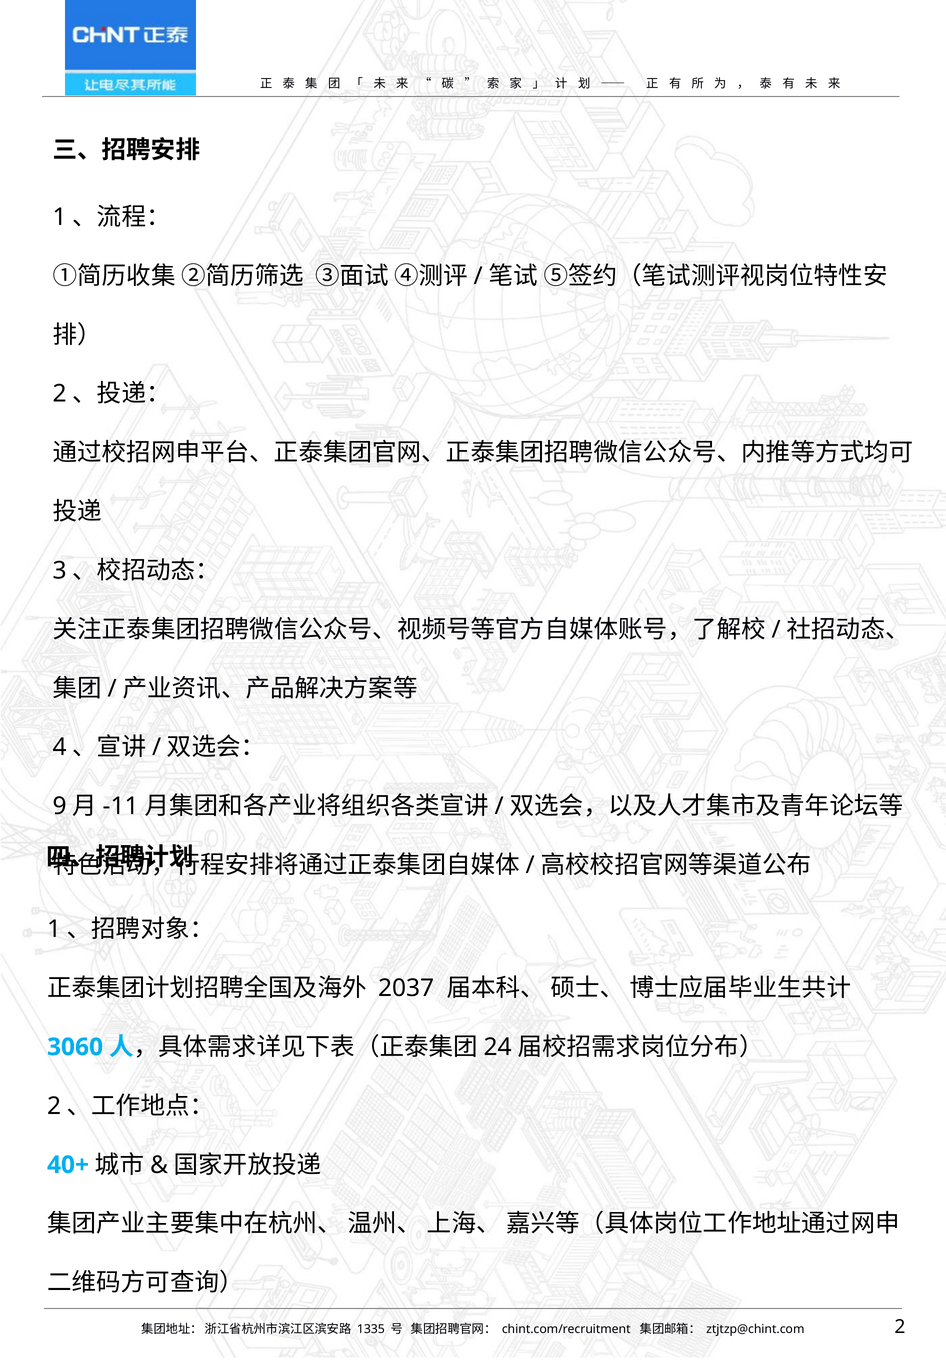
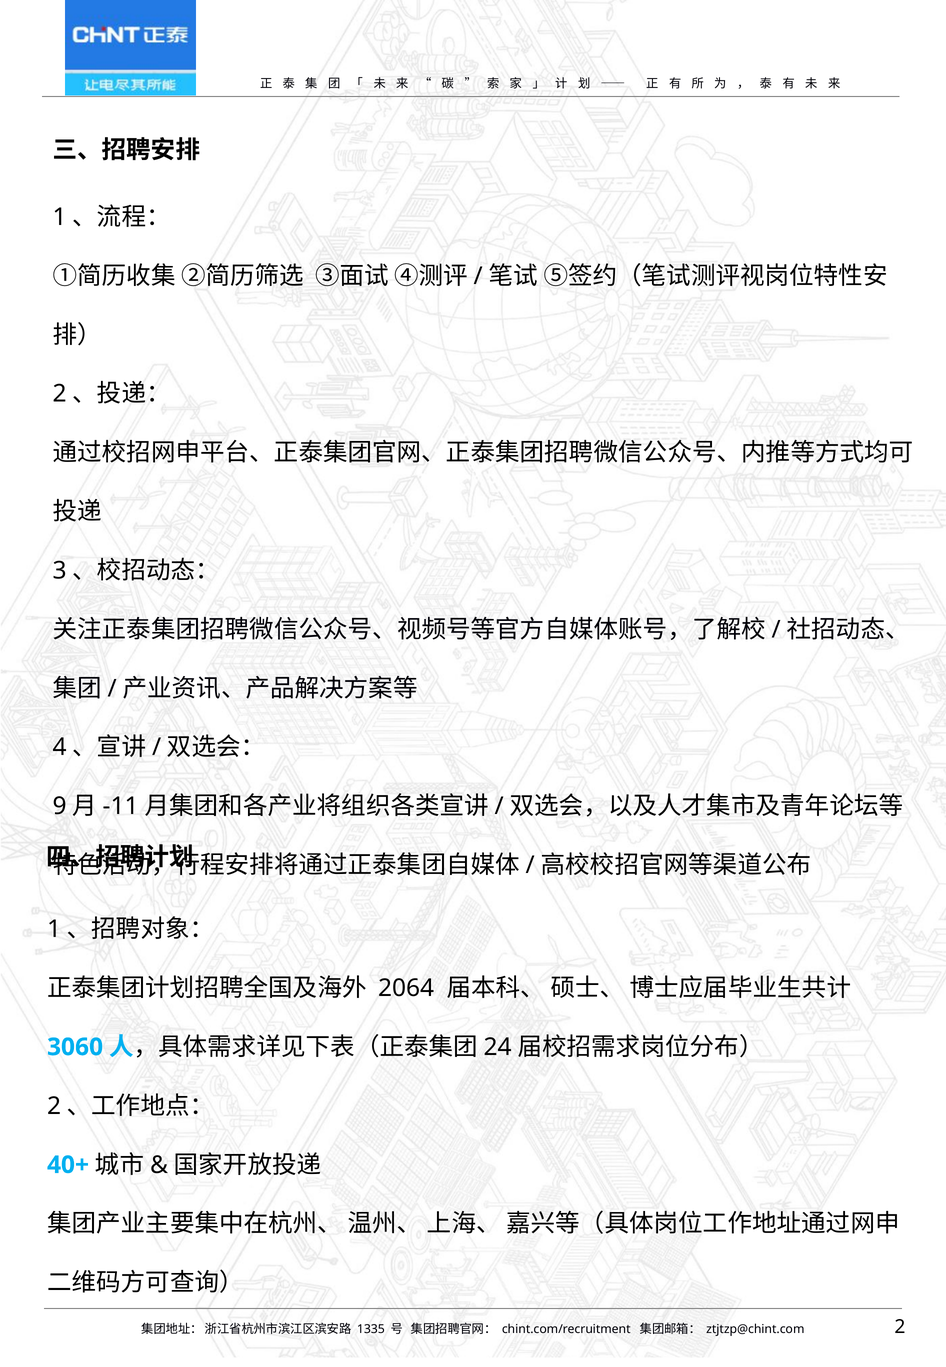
2037: 2037 -> 2064 (406, 988)
